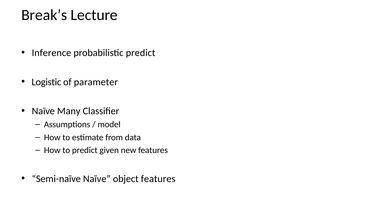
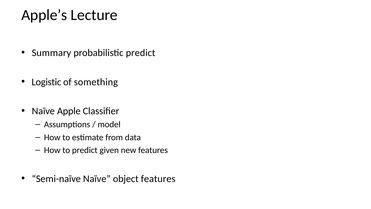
Break’s: Break’s -> Apple’s (44, 15)
Inference: Inference -> Summary (51, 53)
parameter: parameter -> something (96, 82)
Many: Many -> Apple (69, 111)
